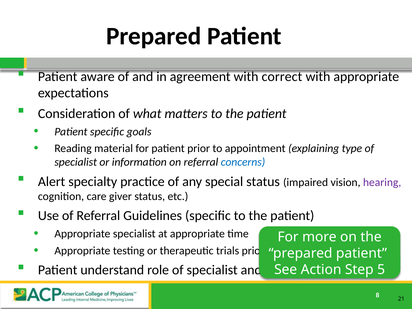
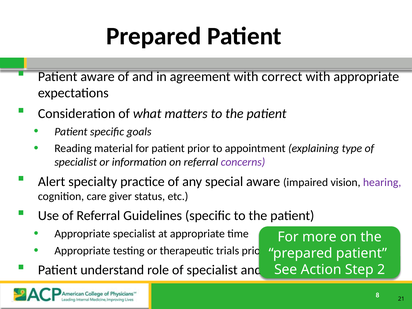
concerns colour: blue -> purple (243, 162)
special status: status -> aware (263, 181)
5: 5 -> 2 (381, 270)
